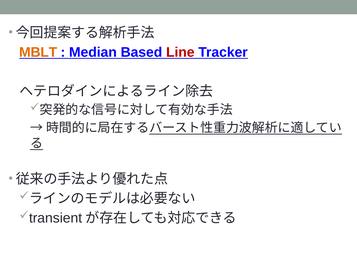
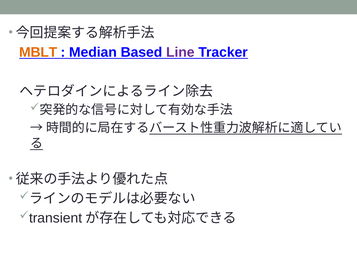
Line colour: red -> purple (180, 52)
